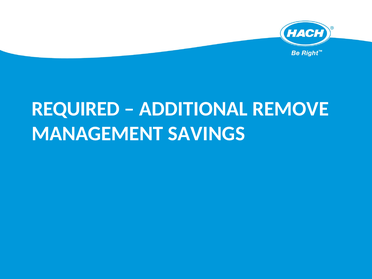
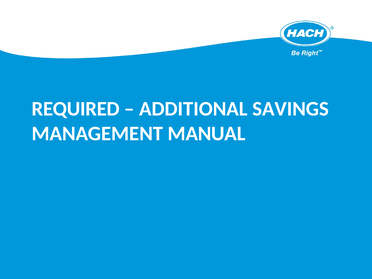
REMOVE: REMOVE -> SAVINGS (291, 109)
SAVINGS: SAVINGS -> MANUAL (207, 134)
